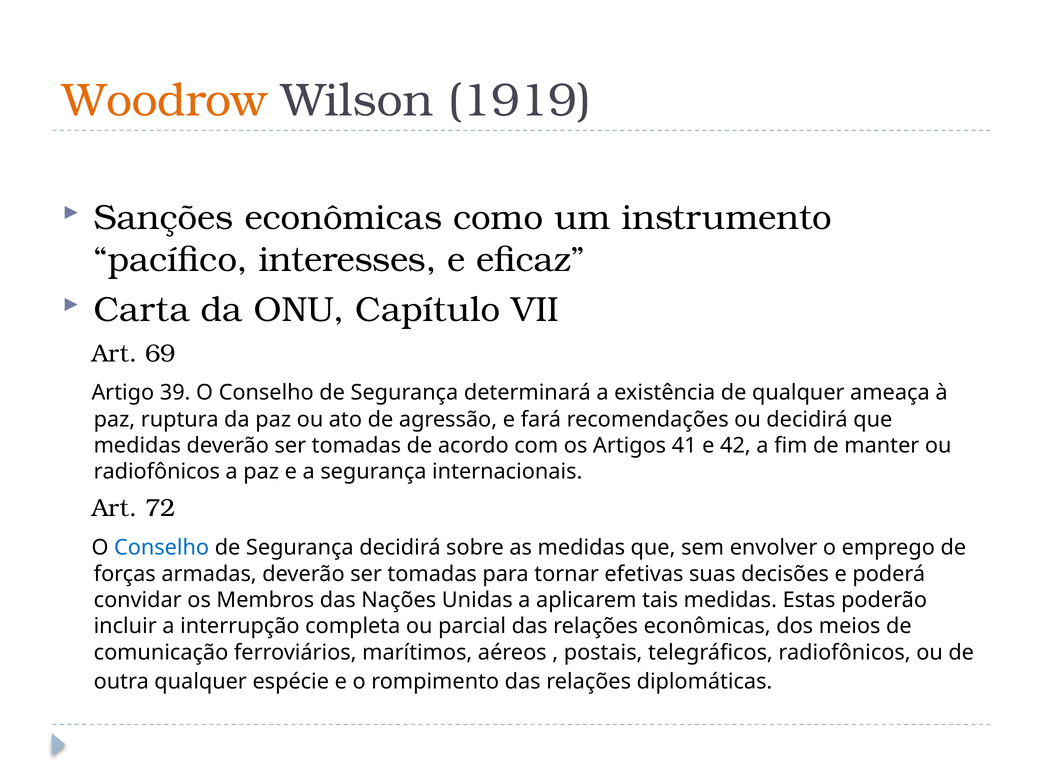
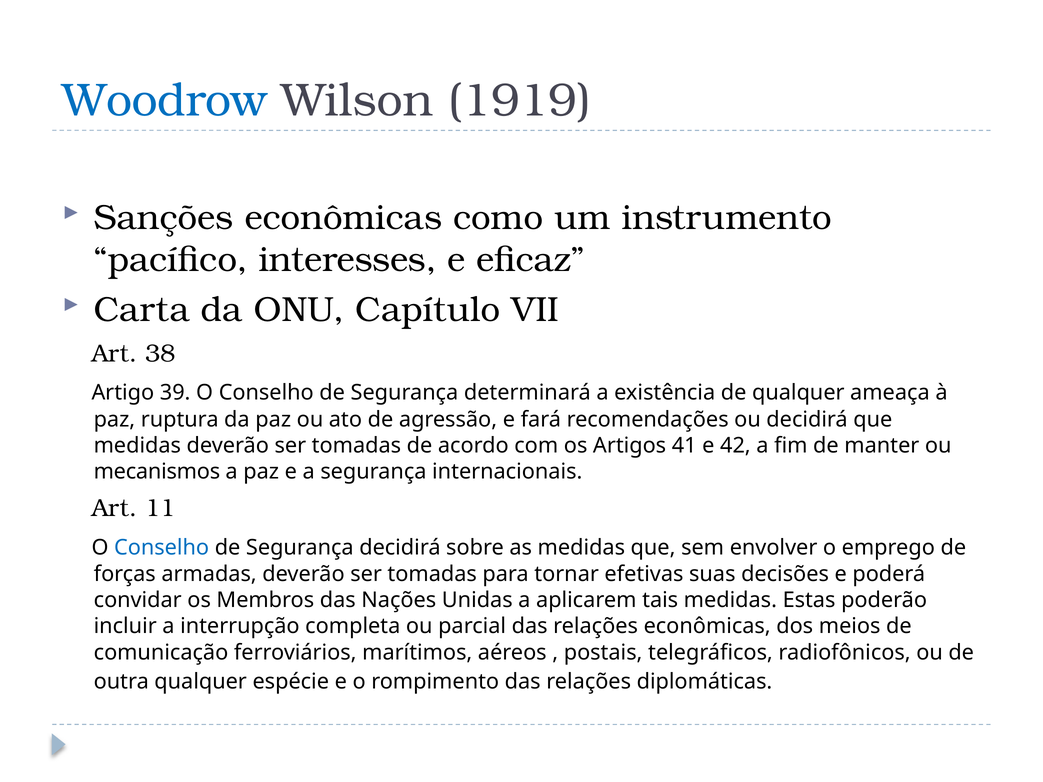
Woodrow colour: orange -> blue (165, 101)
69: 69 -> 38 (160, 354)
radiofônicos: radiofônicos -> mecanismos (157, 472)
72: 72 -> 11 (160, 508)
